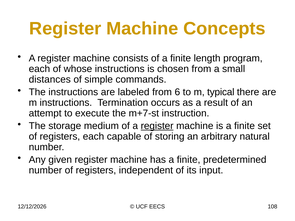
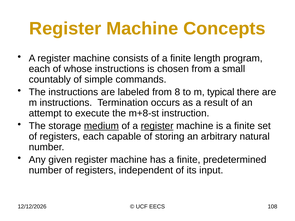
distances: distances -> countably (50, 80)
6: 6 -> 8 (177, 92)
m+7-st: m+7-st -> m+8-st (144, 113)
medium underline: none -> present (101, 126)
